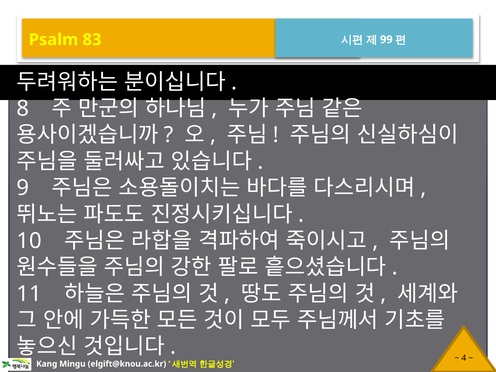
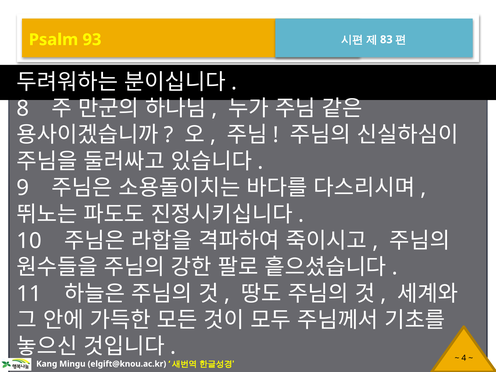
83: 83 -> 93 (92, 40)
99: 99 -> 83 (386, 40)
